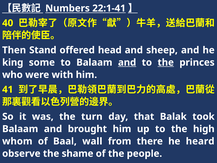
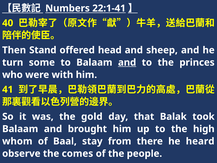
king: king -> turn (13, 62)
the underline: present -> none (166, 62)
turn: turn -> gold (92, 116)
wall: wall -> stay (92, 141)
shame: shame -> comes (77, 153)
